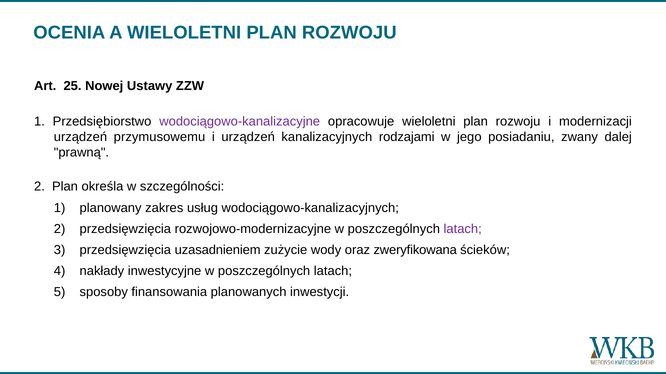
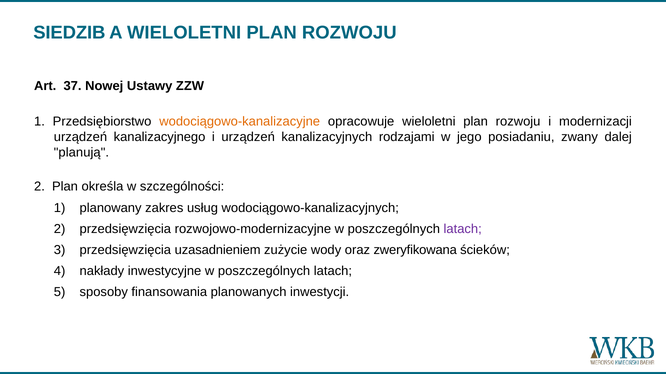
OCENIA: OCENIA -> SIEDZIB (69, 33)
25: 25 -> 37 (73, 86)
wodociągowo-kanalizacyjne colour: purple -> orange (240, 122)
przymusowemu: przymusowemu -> kanalizacyjnego (160, 137)
prawną: prawną -> planują (81, 153)
